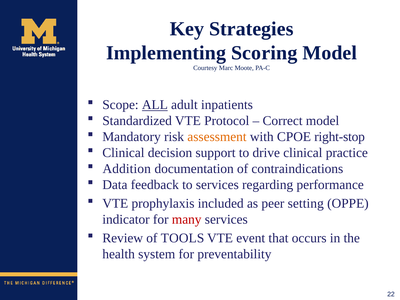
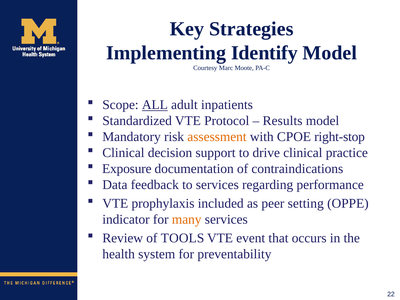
Scoring: Scoring -> Identify (264, 53)
Correct: Correct -> Results (283, 121)
Addition: Addition -> Exposure (127, 169)
many colour: red -> orange (187, 219)
